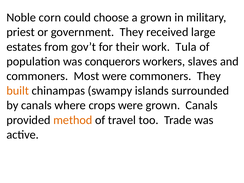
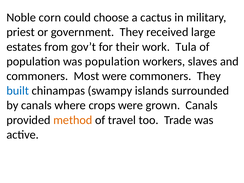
a grown: grown -> cactus (156, 18)
was conquerors: conquerors -> population (112, 61)
built colour: orange -> blue (18, 91)
